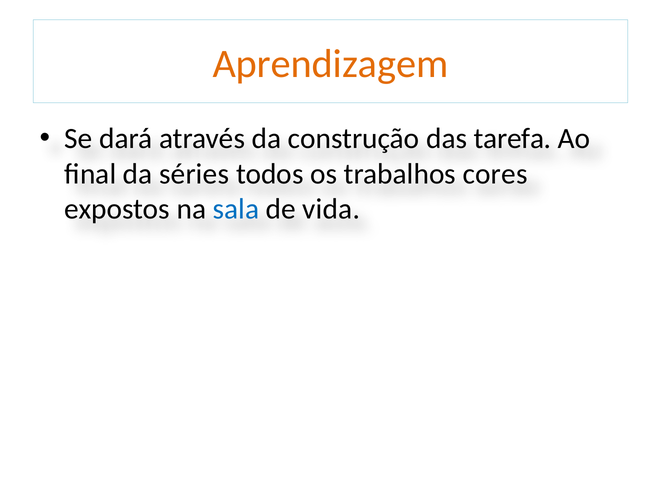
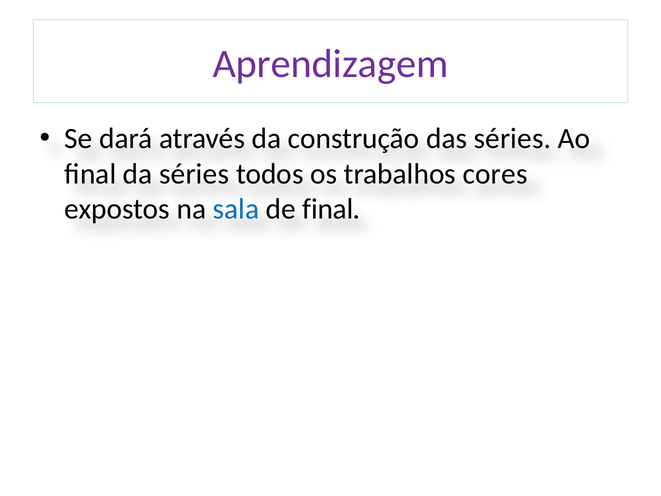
Aprendizagem colour: orange -> purple (330, 64)
das tarefa: tarefa -> séries (512, 139)
de vida: vida -> final (331, 209)
